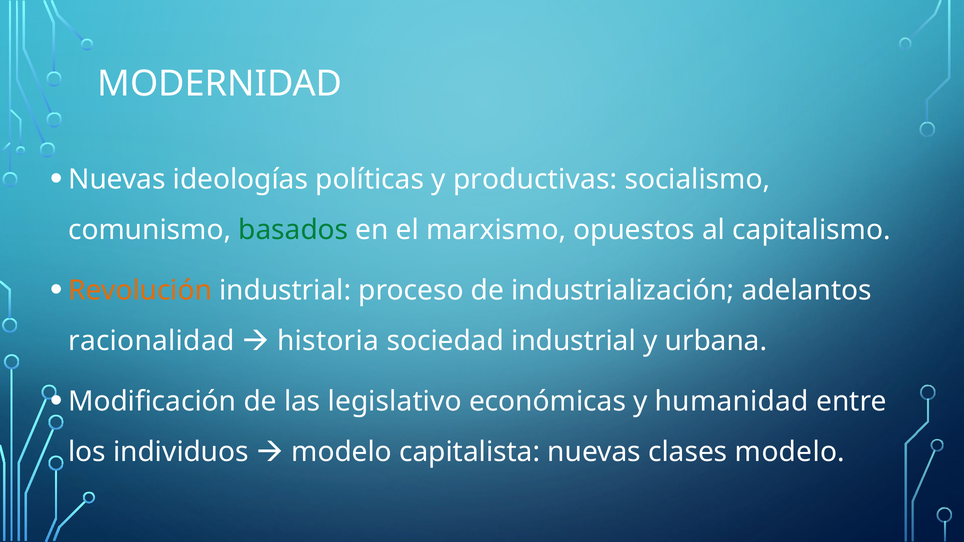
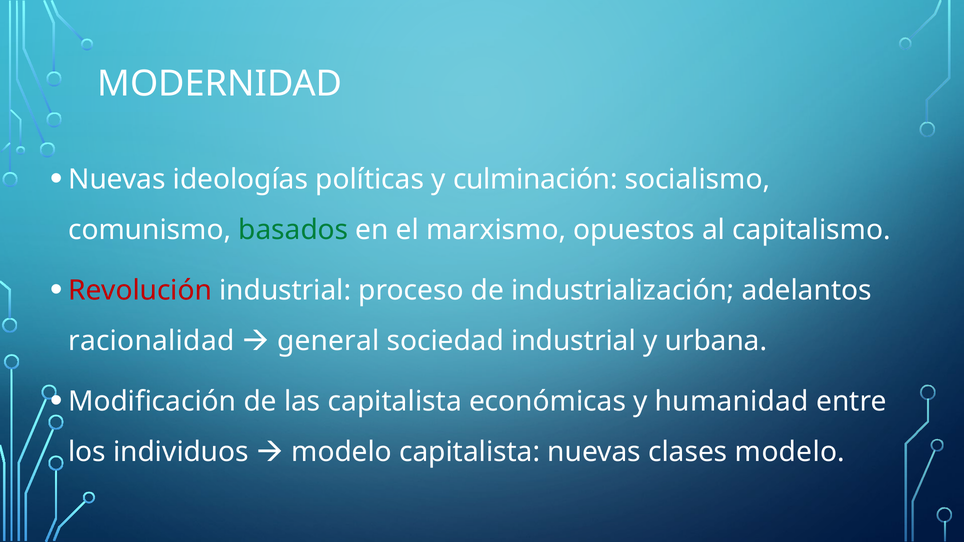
productivas: productivas -> culminación (535, 180)
Revolución colour: orange -> red (140, 291)
historia: historia -> general (328, 341)
las legislativo: legislativo -> capitalista (395, 402)
